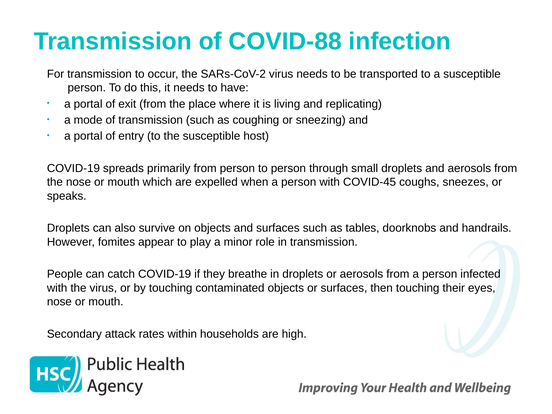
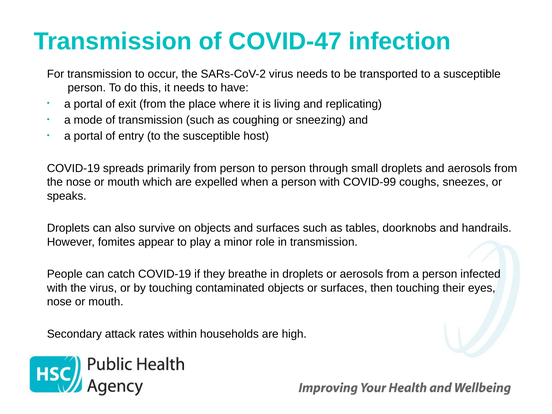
COVID-88: COVID-88 -> COVID-47 (285, 41)
COVID-45: COVID-45 -> COVID-99 (370, 182)
